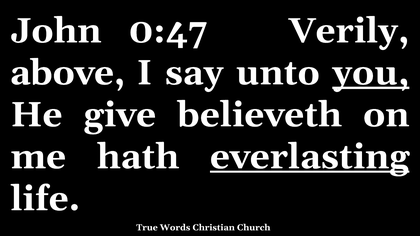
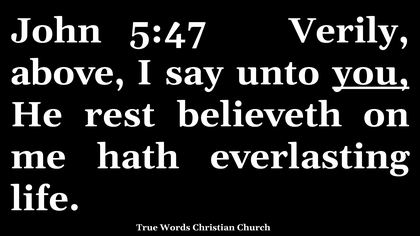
0:47: 0:47 -> 5:47 (168, 31)
give: give -> rest (120, 115)
everlasting underline: present -> none (310, 157)
